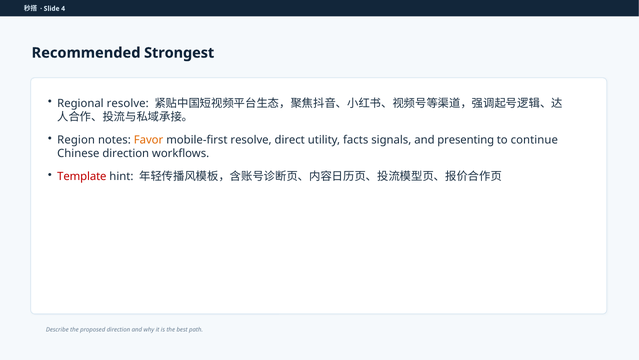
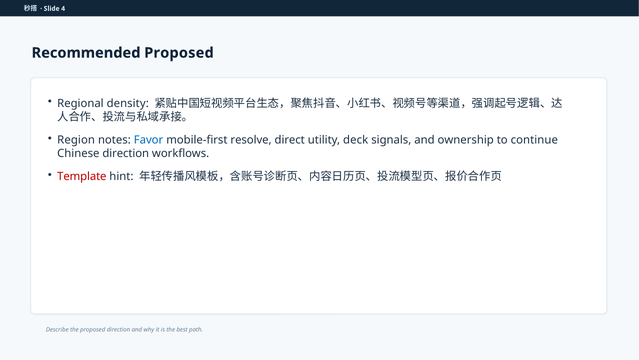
Recommended Strongest: Strongest -> Proposed (179, 53)
Regional resolve: resolve -> density (128, 103)
Favor colour: orange -> blue (149, 140)
facts: facts -> deck (356, 140)
presenting: presenting -> ownership (466, 140)
